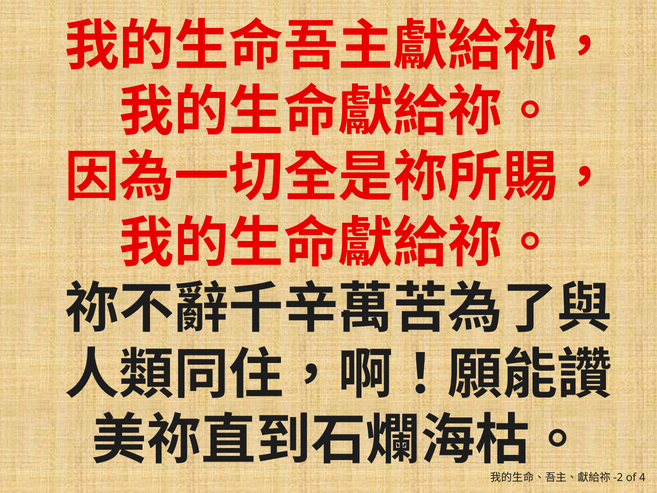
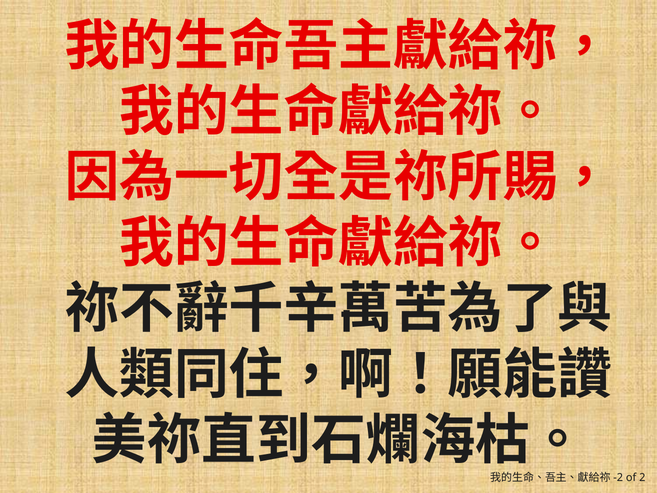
4: 4 -> 2 (642, 478)
